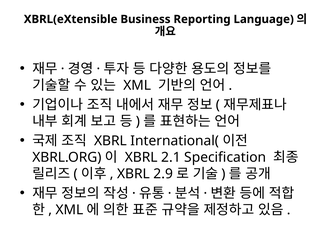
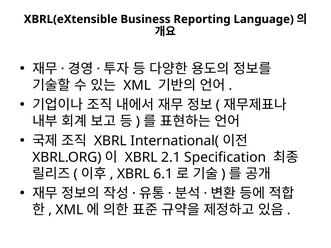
2.9: 2.9 -> 6.1 (163, 174)
